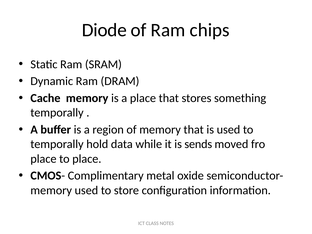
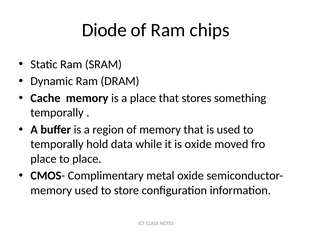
is sends: sends -> oxide (198, 144)
